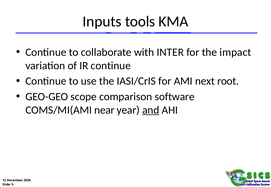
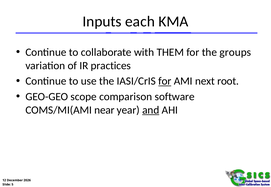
tools: tools -> each (140, 22)
INTER: INTER -> THEM (170, 52)
impact: impact -> groups (235, 52)
IR continue: continue -> practices (111, 66)
for underline: none -> present (165, 81)
